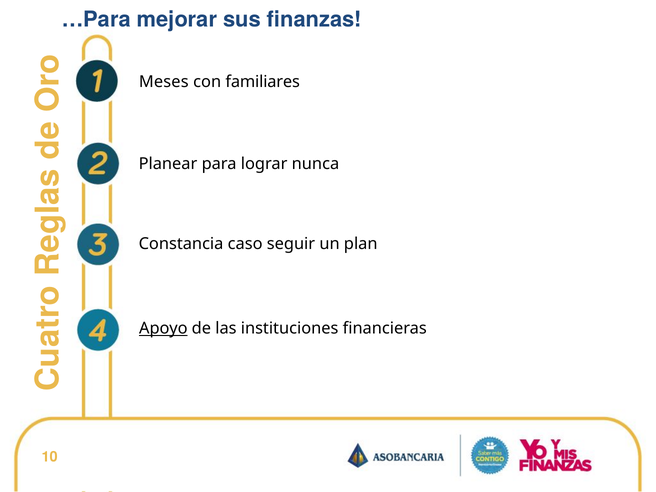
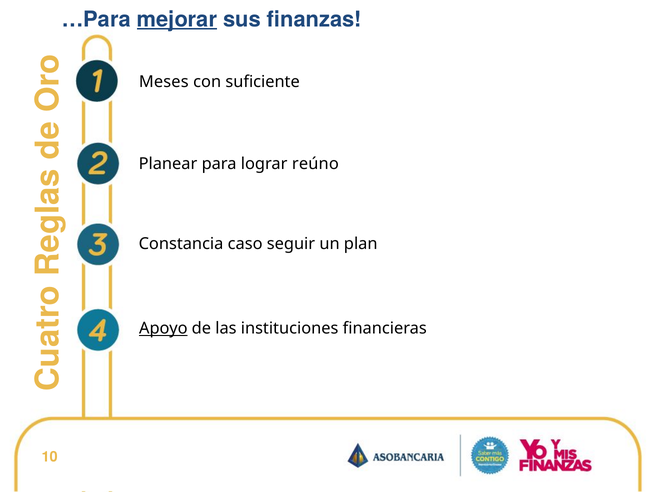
mejorar underline: none -> present (177, 19)
familiares: familiares -> suficiente (263, 82)
nunca: nunca -> reúno (315, 164)
